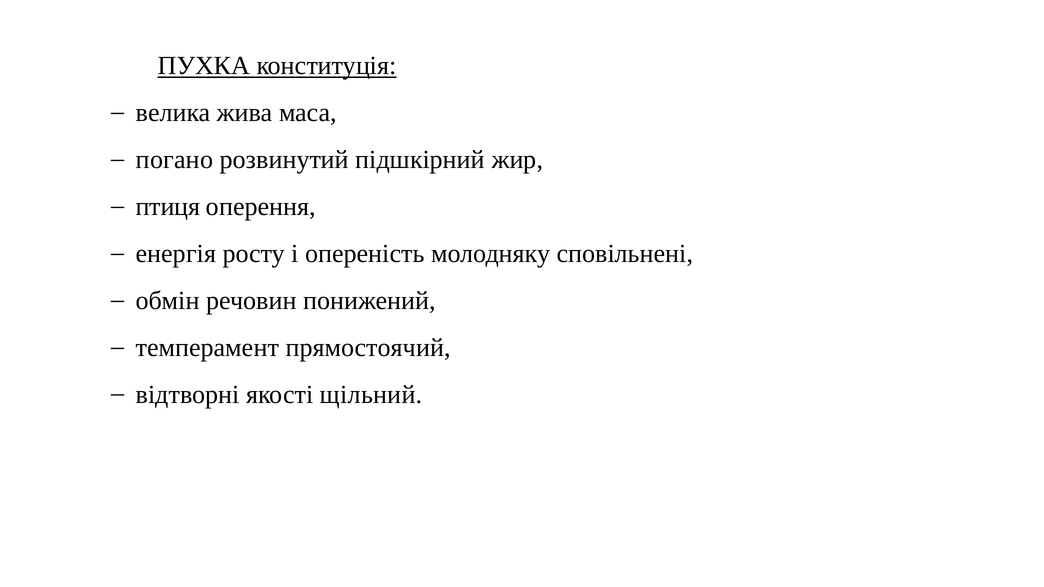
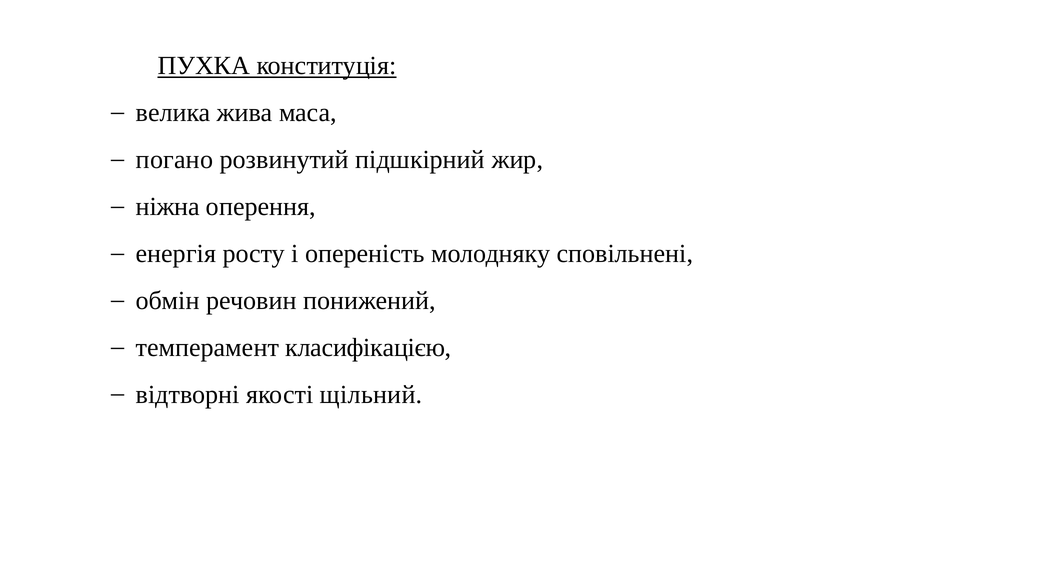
птиця: птиця -> ніжна (168, 207)
прямостоячий: прямостоячий -> класифікацією (368, 348)
